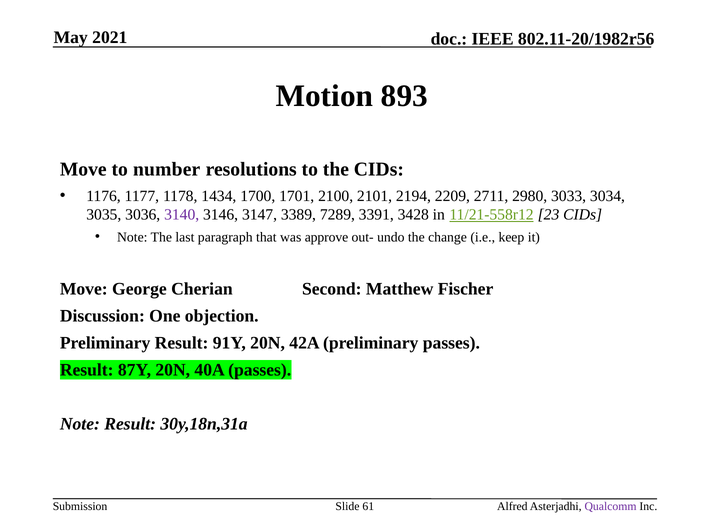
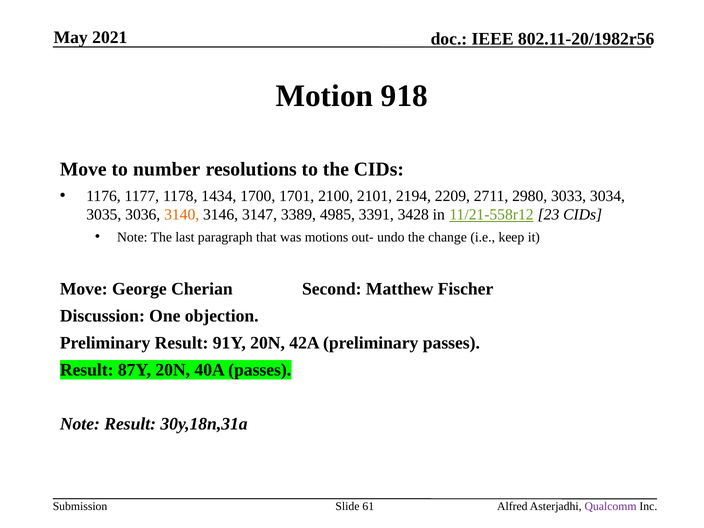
893: 893 -> 918 (404, 96)
3140 colour: purple -> orange (182, 215)
7289: 7289 -> 4985 (337, 215)
approve: approve -> motions (327, 237)
